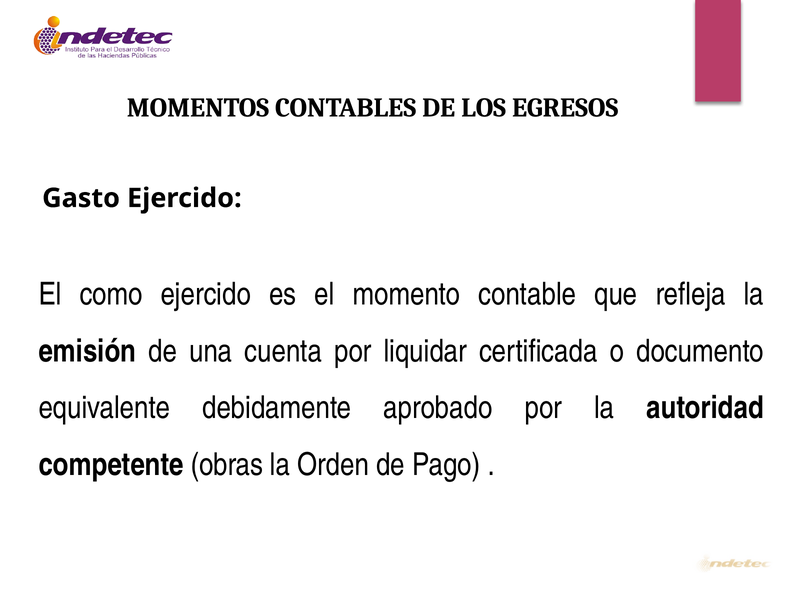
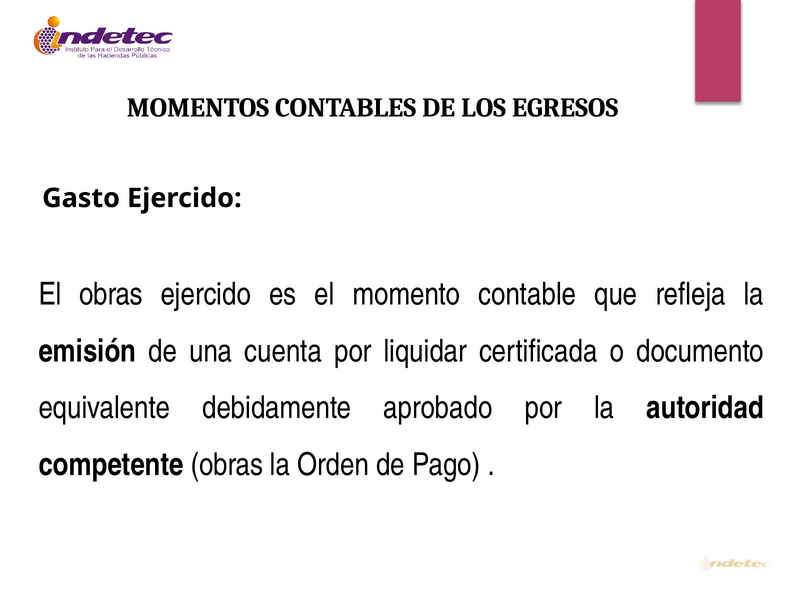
El como: como -> obras (111, 294)
